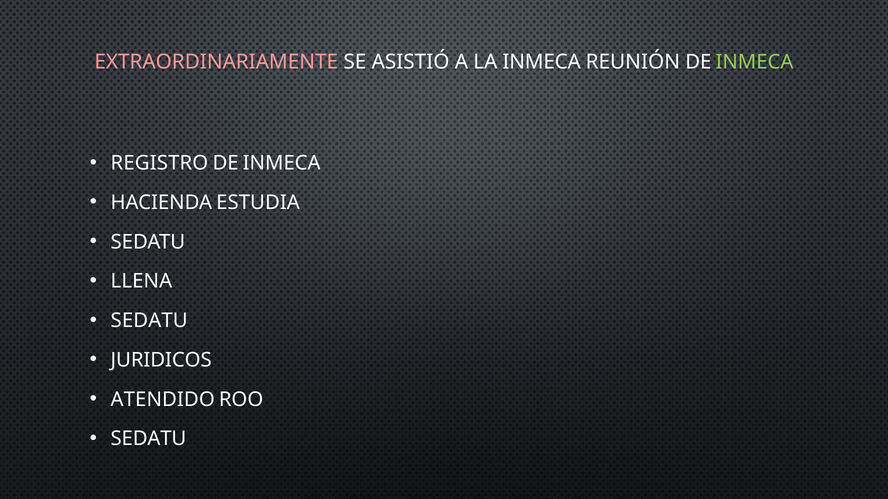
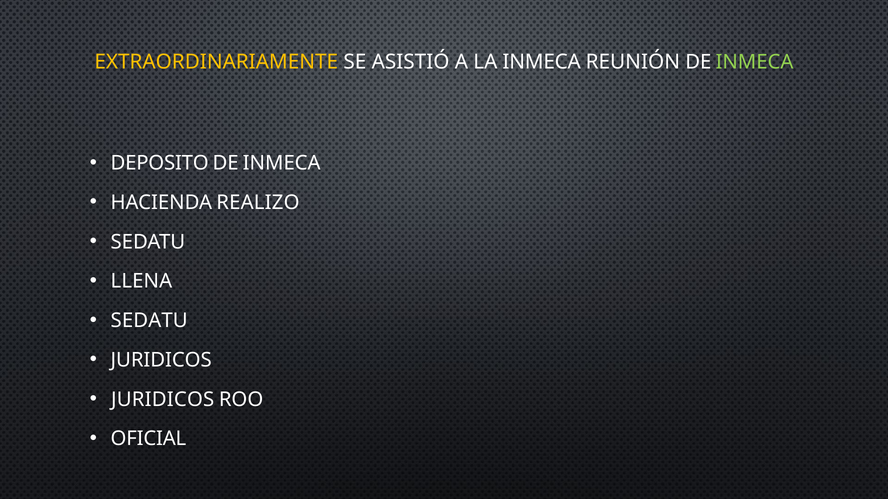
EXTRAORDINARIAMENTE colour: pink -> yellow (216, 62)
REGISTRO: REGISTRO -> DEPOSITO (160, 163)
ESTUDIA: ESTUDIA -> REALIZO (258, 203)
ATENDIDO: ATENDIDO -> JURIDICOS (163, 400)
SEDATU: SEDATU -> OFICIAL (148, 439)
